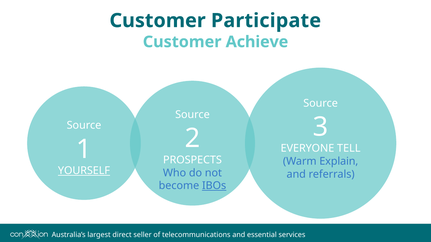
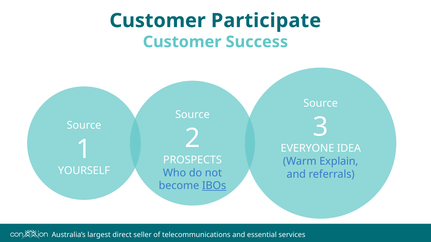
Achieve: Achieve -> Success (257, 42)
TELL: TELL -> IDEA (349, 149)
YOURSELF underline: present -> none (84, 171)
